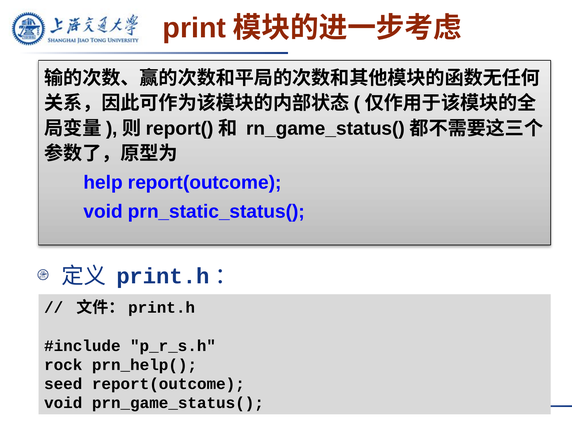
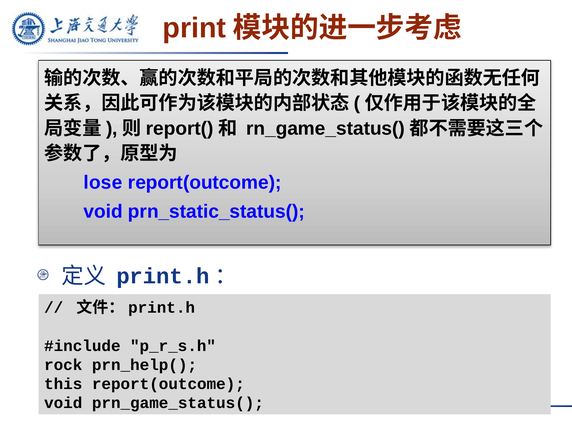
help: help -> lose (103, 183)
seed: seed -> this (63, 384)
